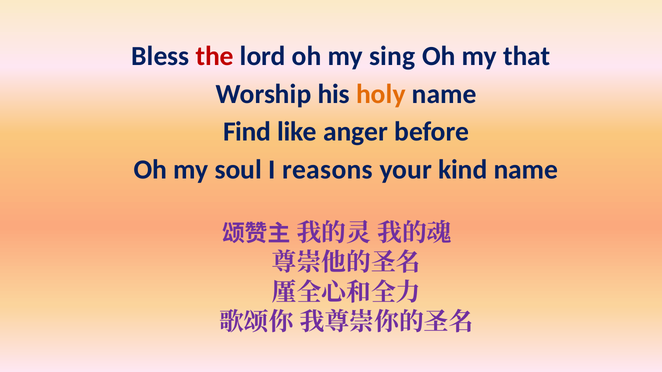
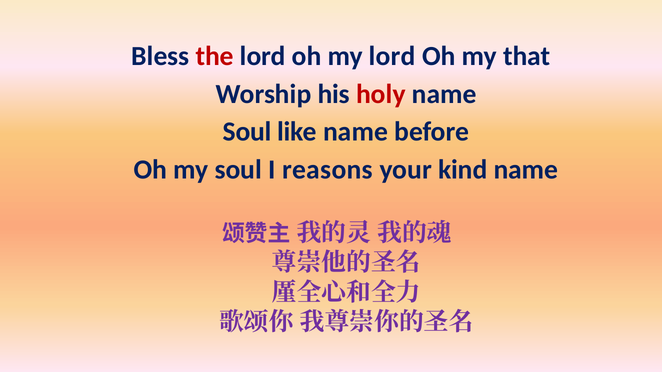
my sing: sing -> lord (392, 56)
holy colour: orange -> red (381, 94)
Find: Find -> Soul (247, 132)
like anger: anger -> name (356, 132)
